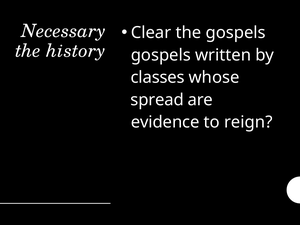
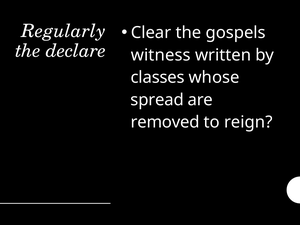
Necessary: Necessary -> Regularly (64, 31)
history: history -> declare (76, 51)
gospels: gospels -> witness (161, 55)
evidence: evidence -> removed (165, 122)
